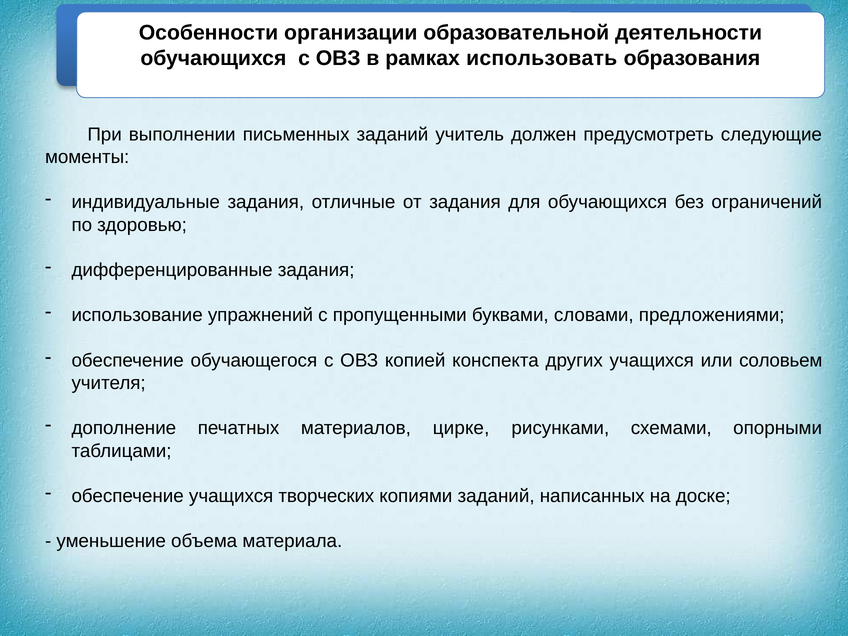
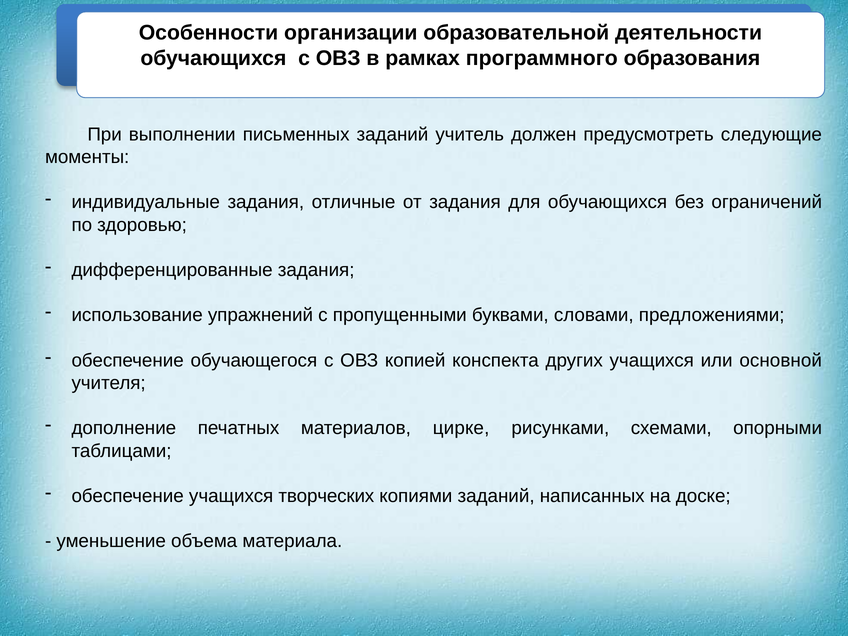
использовать: использовать -> программного (542, 58)
соловьем: соловьем -> основной (781, 360)
